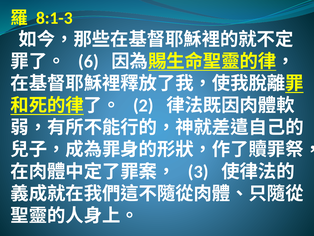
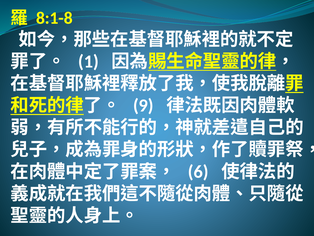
8:1-3: 8:1-3 -> 8:1-8 (54, 18)
6: 6 -> 1 (88, 61)
2: 2 -> 9 (143, 105)
3: 3 -> 6 (198, 171)
